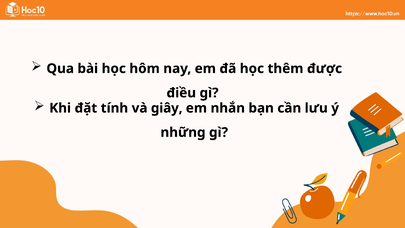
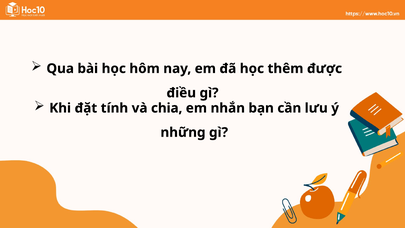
giây: giây -> chia (167, 108)
